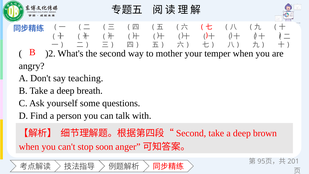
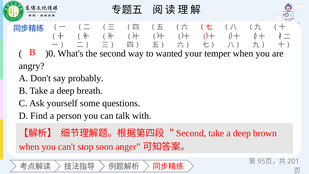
)2: )2 -> )0 (50, 53)
mother: mother -> wanted (169, 53)
teaching: teaching -> probably (86, 78)
